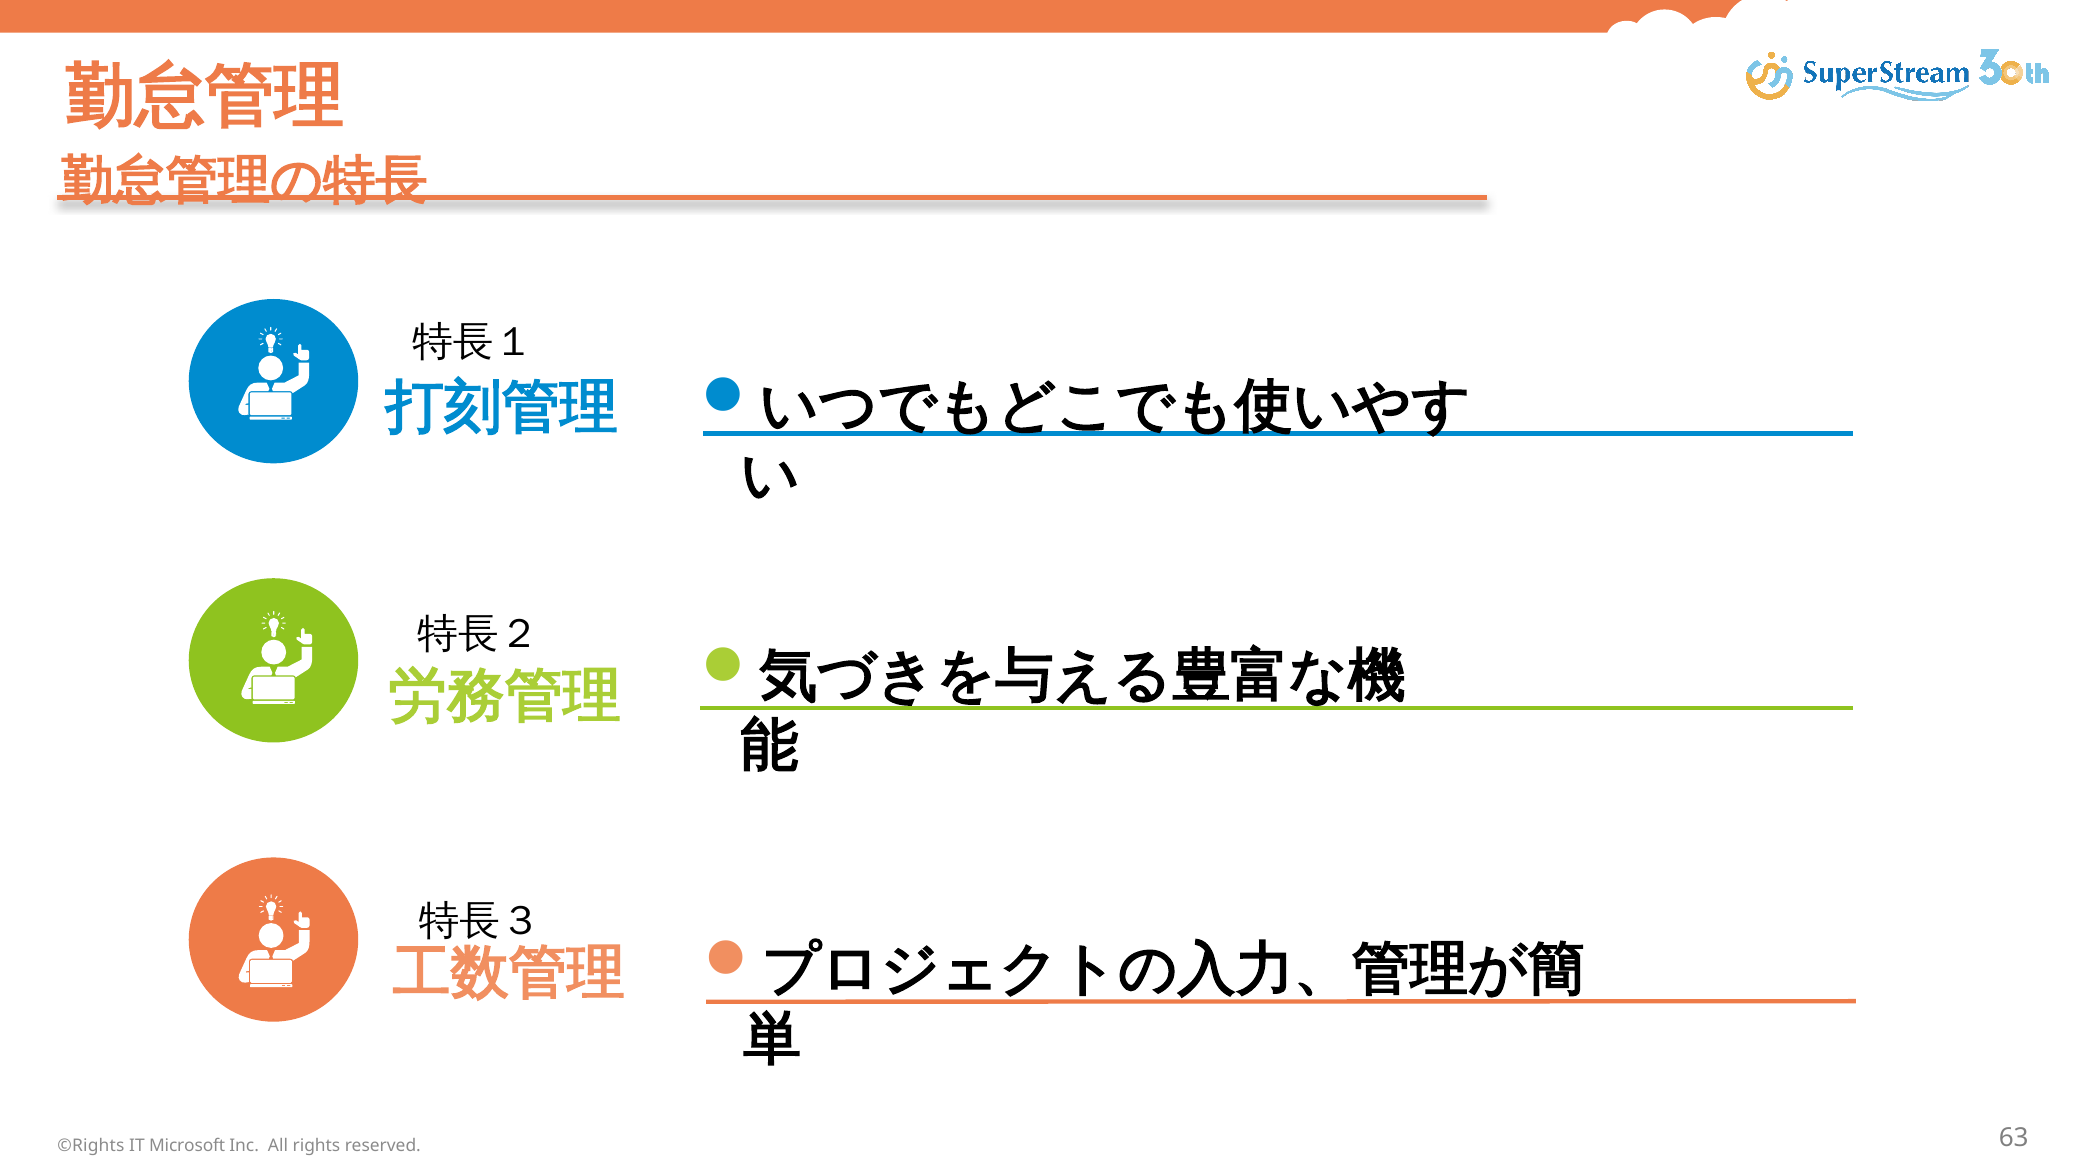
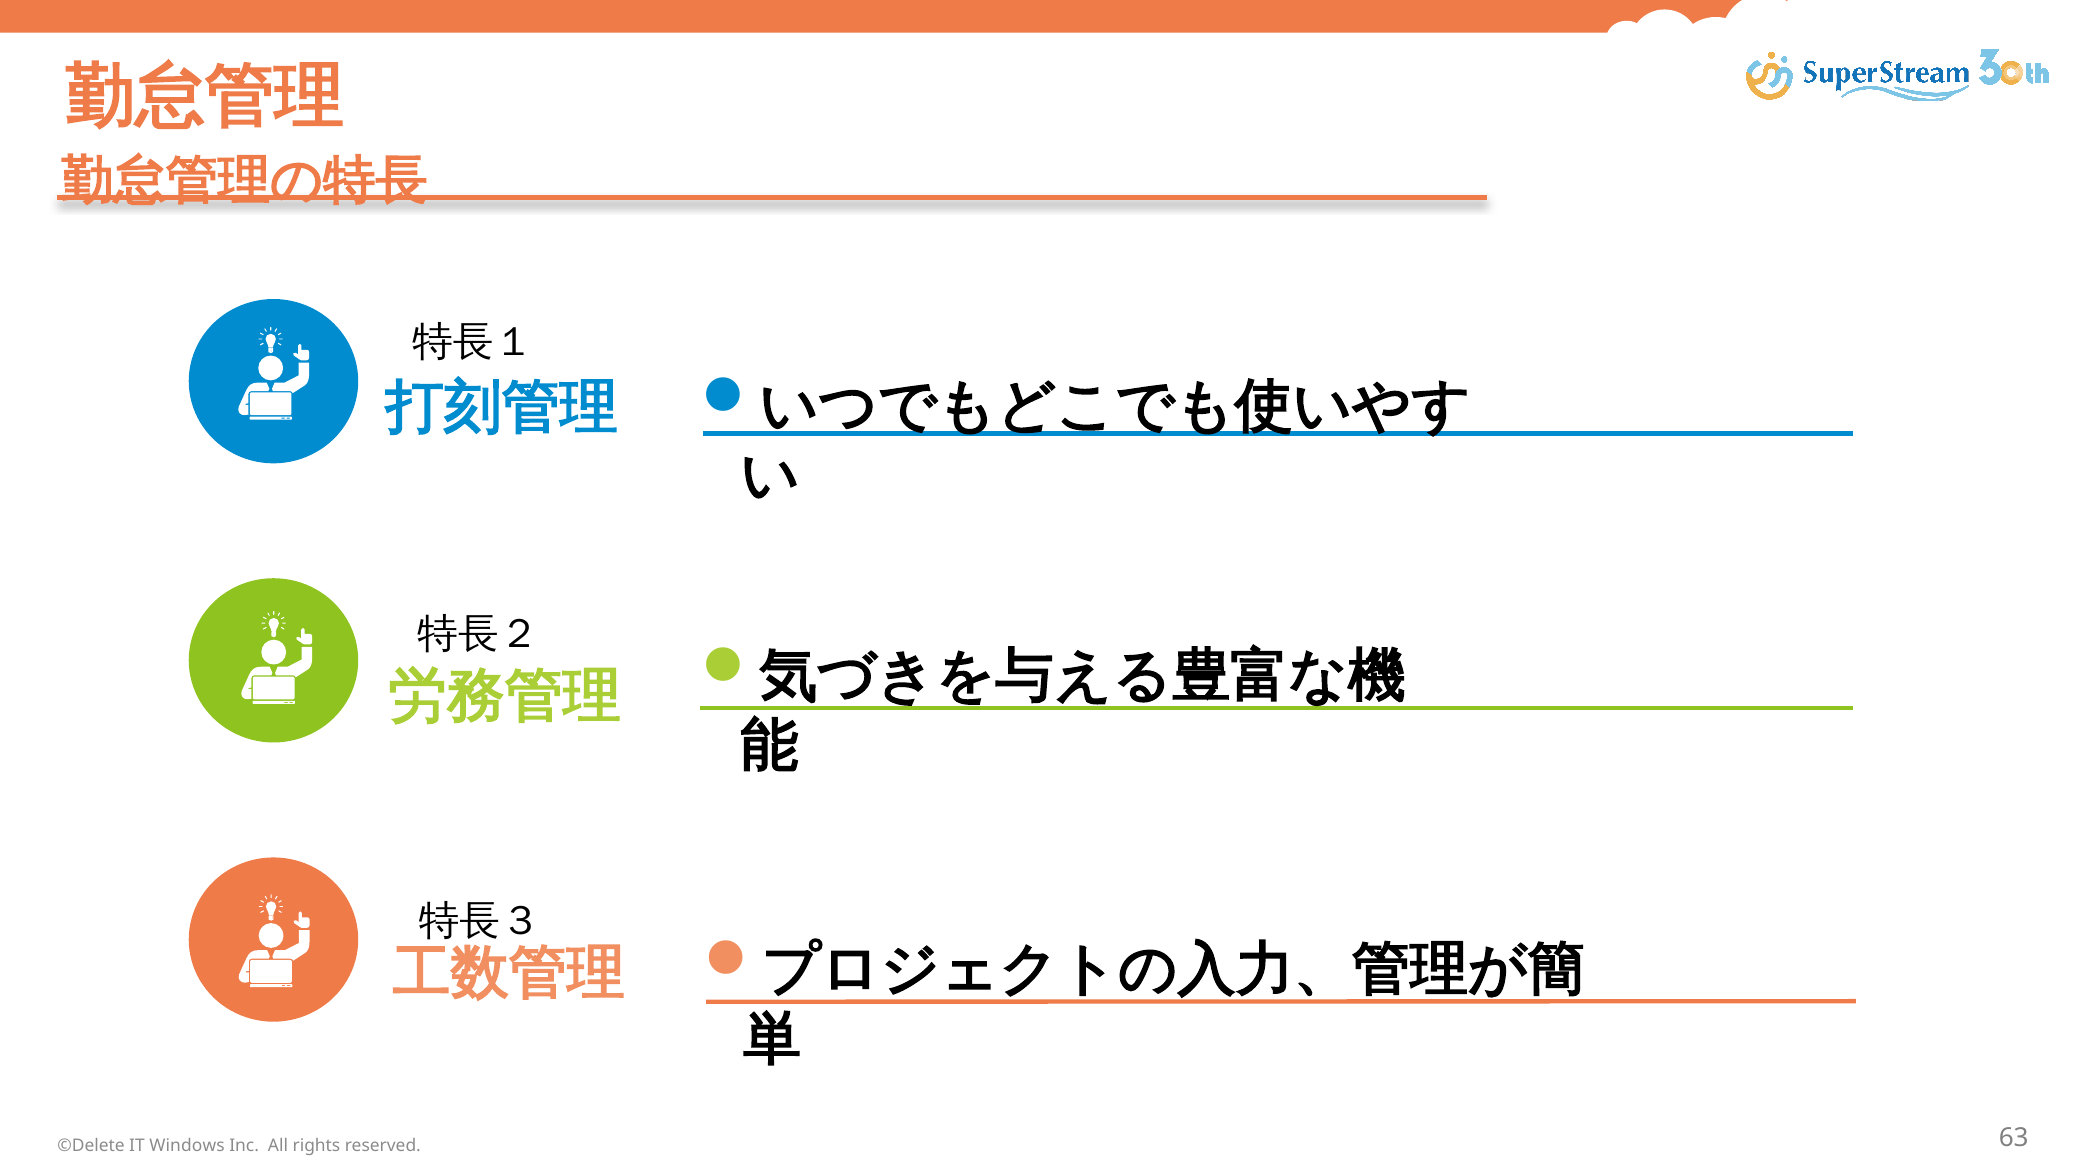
©Rights: ©Rights -> ©Delete (91, 1147)
Microsoft: Microsoft -> Windows (187, 1147)
